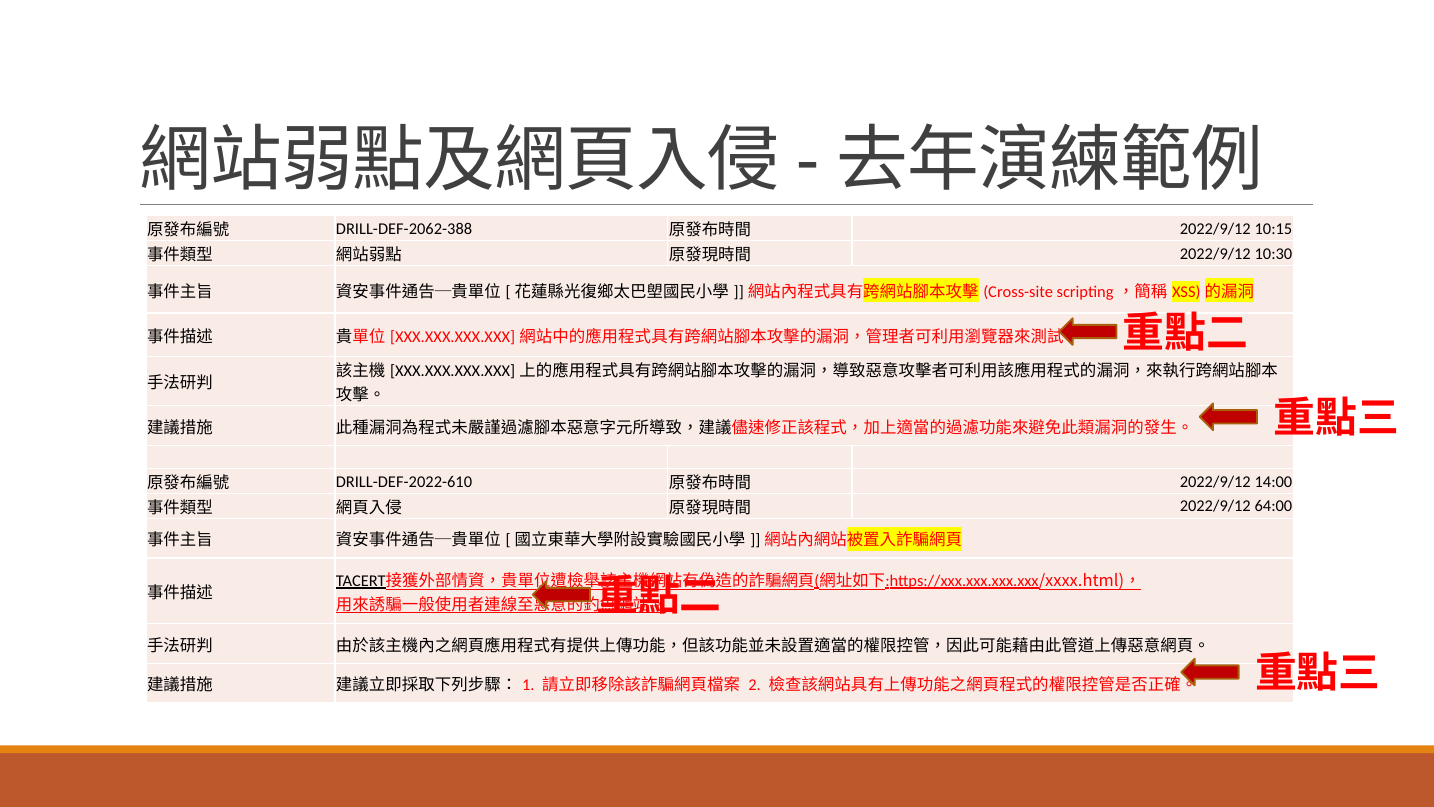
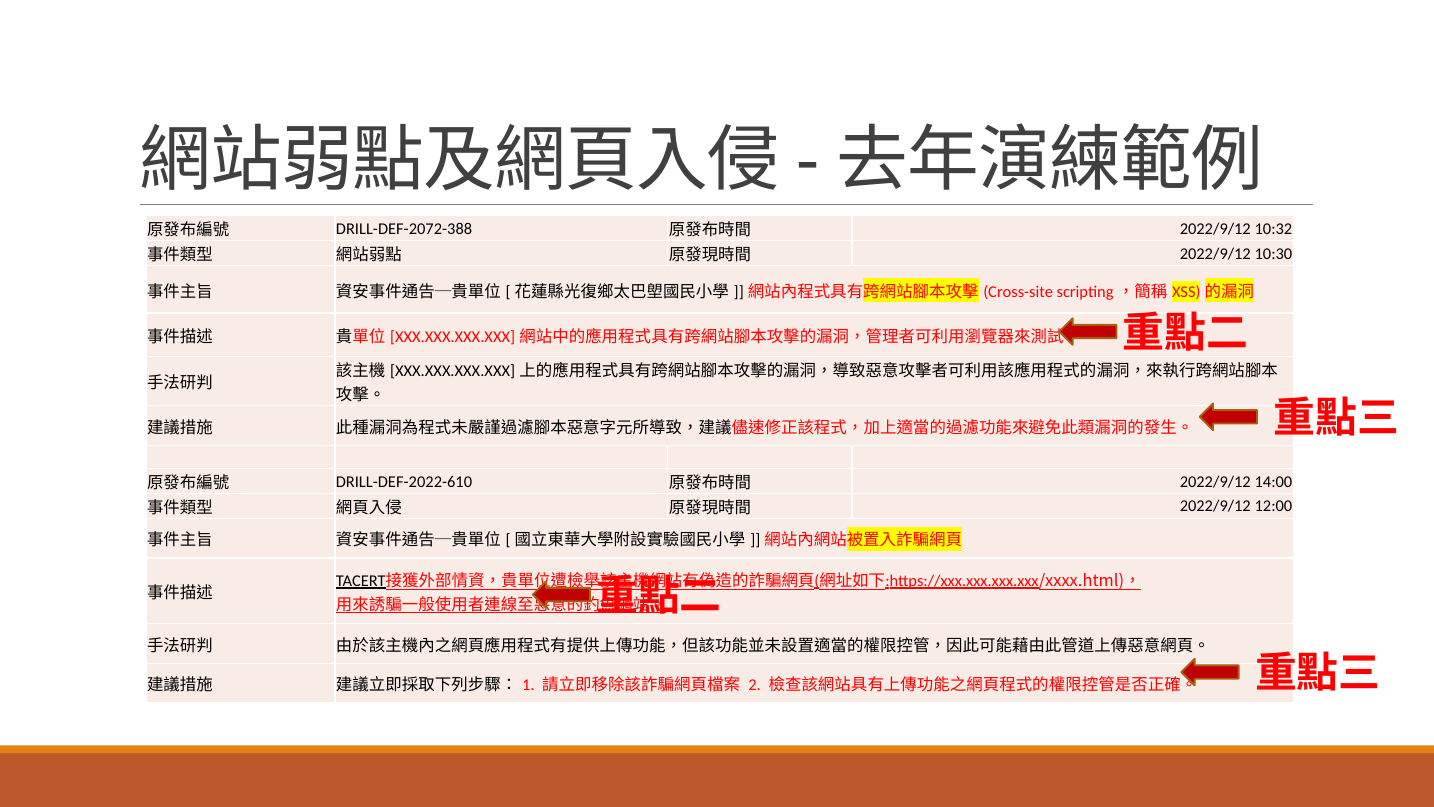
DRILL-DEF-2062-388: DRILL-DEF-2062-388 -> DRILL-DEF-2072-388 (404, 229)
10:15: 10:15 -> 10:32 (1273, 229)
64:00: 64:00 -> 12:00 (1273, 506)
